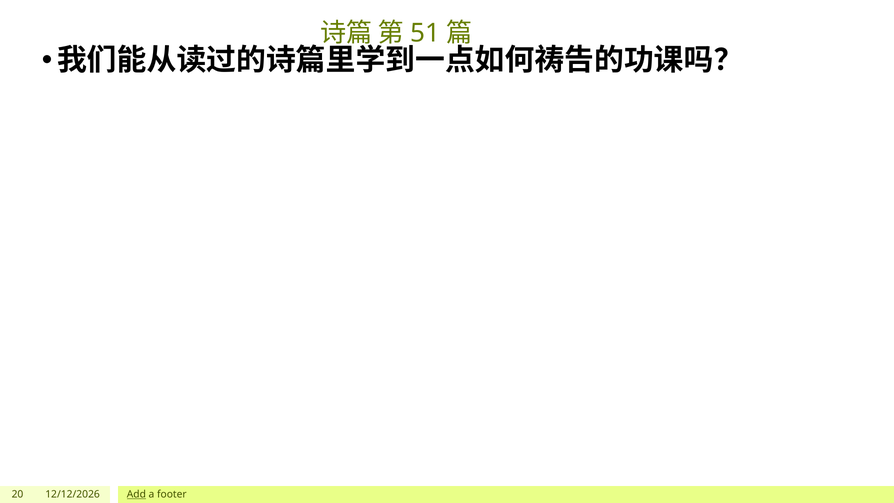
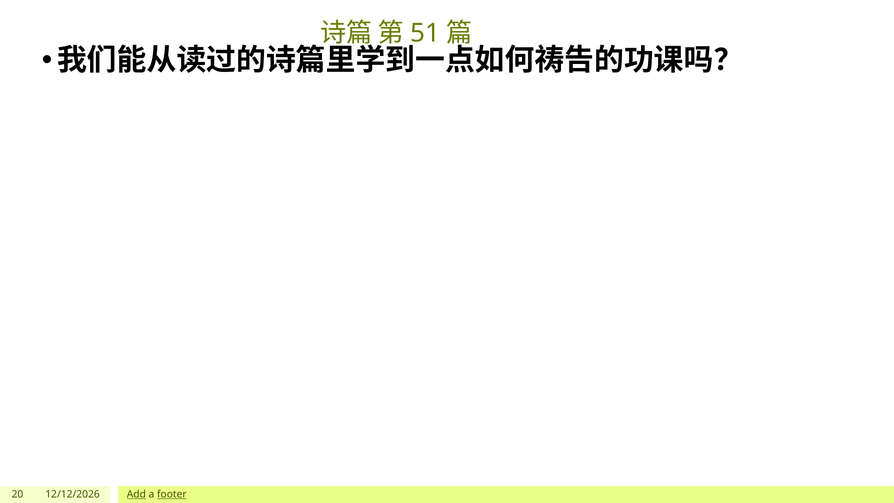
footer underline: none -> present (172, 494)
